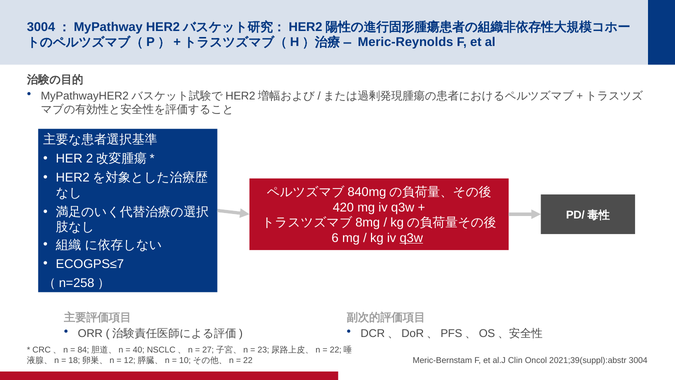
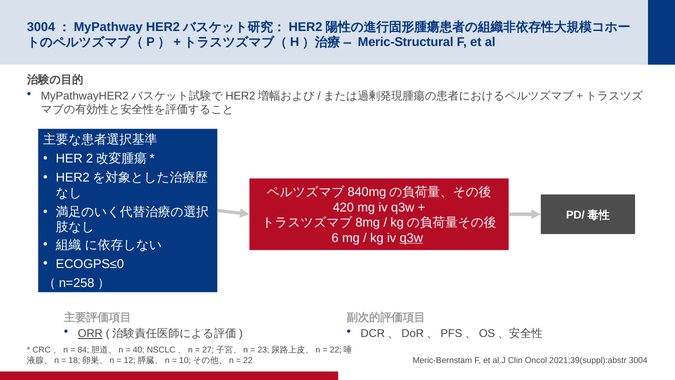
Meric-Reynolds: Meric-Reynolds -> Meric-Structural (406, 42)
ECOGPS≤7: ECOGPS≤7 -> ECOGPS≤0 (90, 264)
ORR underline: none -> present (90, 333)
